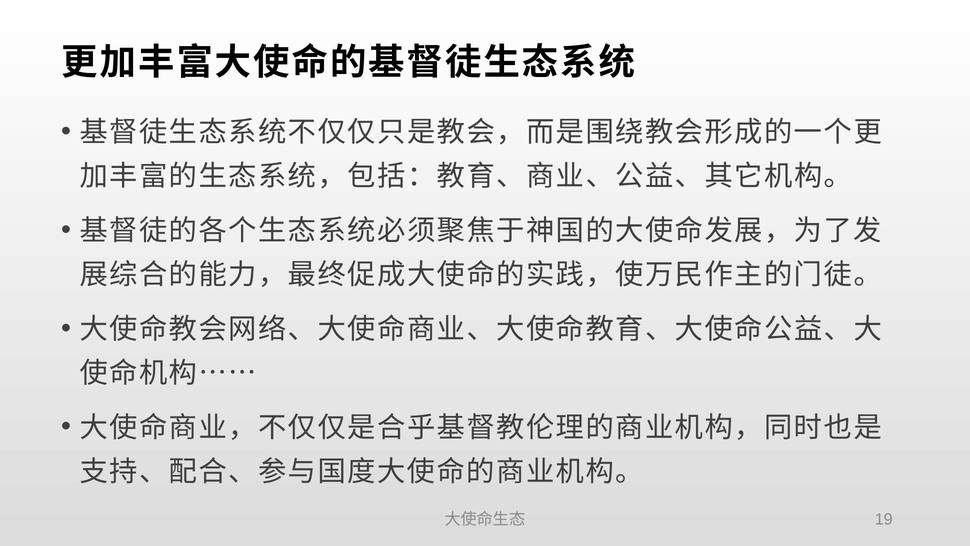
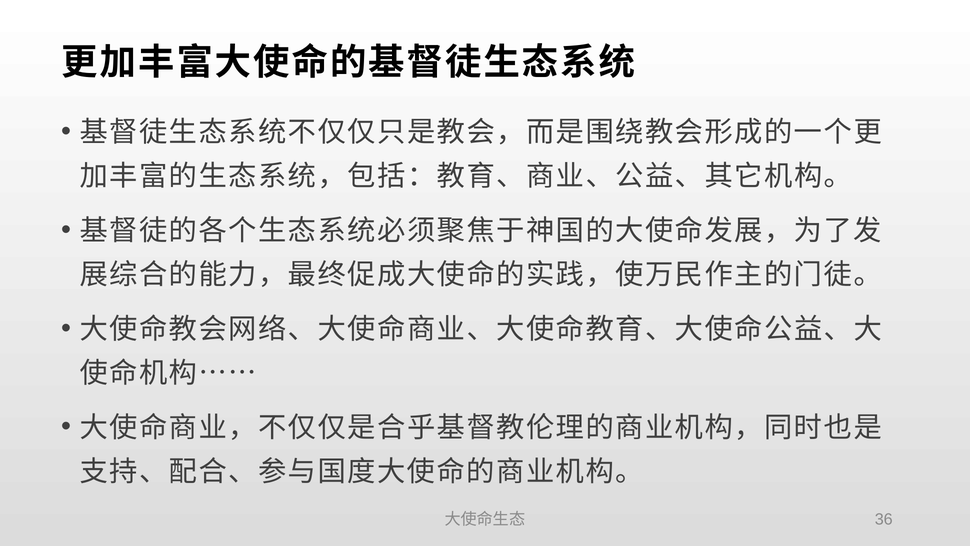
19: 19 -> 36 (884, 519)
